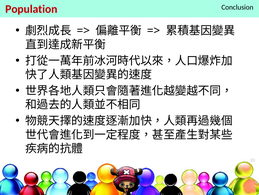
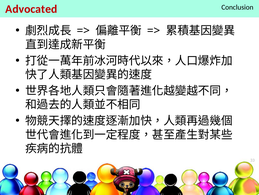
Population: Population -> Advocated (31, 9)
